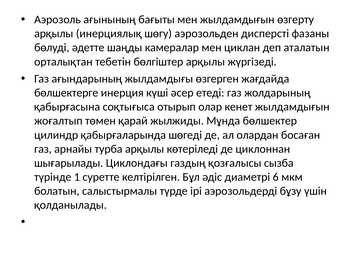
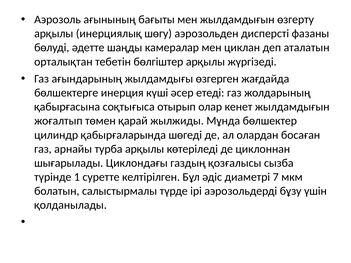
6: 6 -> 7 (276, 177)
